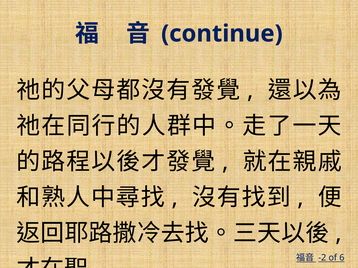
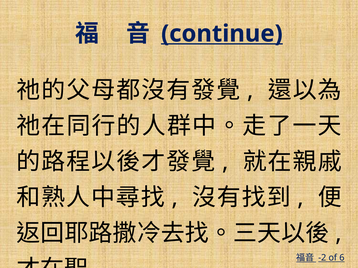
continue underline: none -> present (222, 34)
